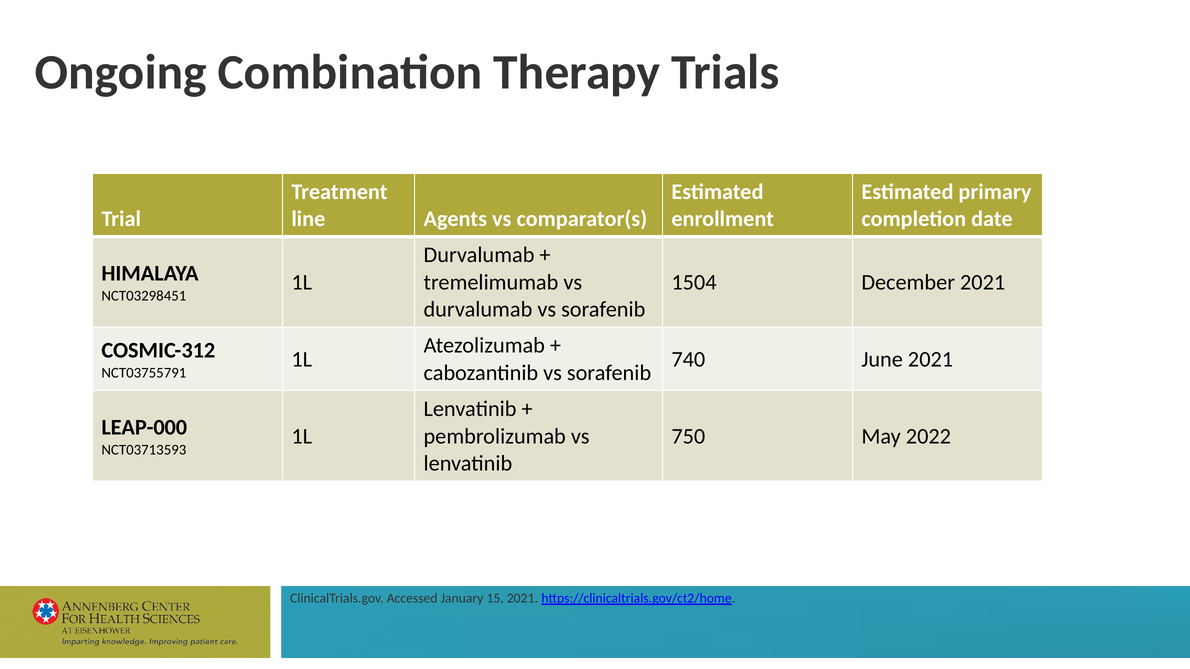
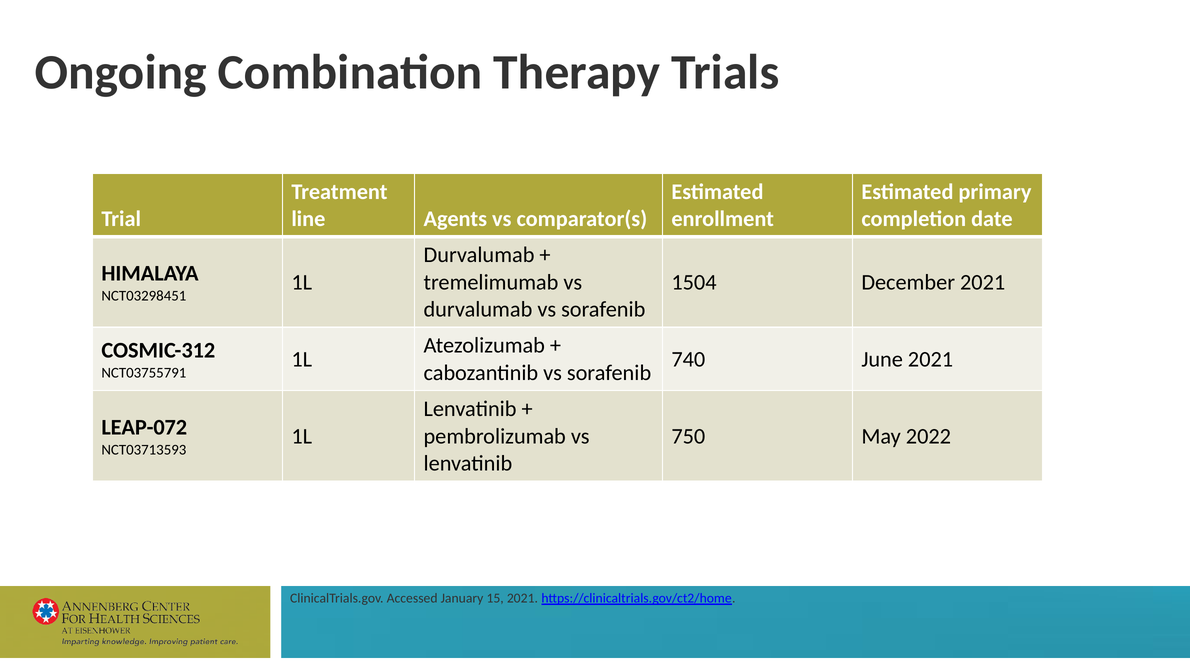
LEAP-000: LEAP-000 -> LEAP-072 (144, 427)
